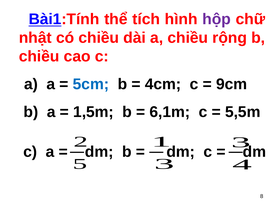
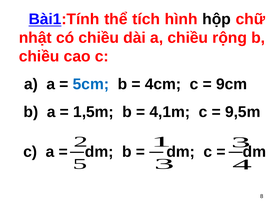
hộp colour: purple -> black (217, 19)
6,1m: 6,1m -> 4,1m (170, 112)
5,5m: 5,5m -> 9,5m (243, 112)
